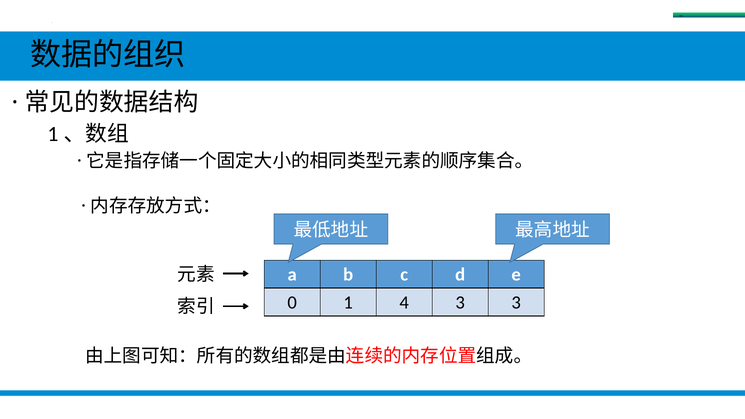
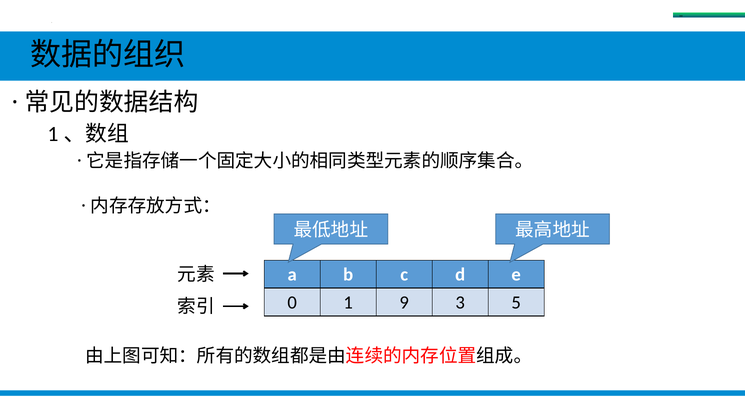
4: 4 -> 9 (404, 302)
3 3: 3 -> 5 (516, 302)
